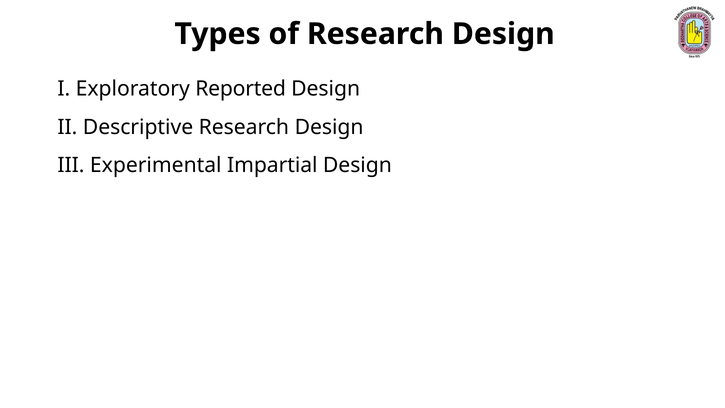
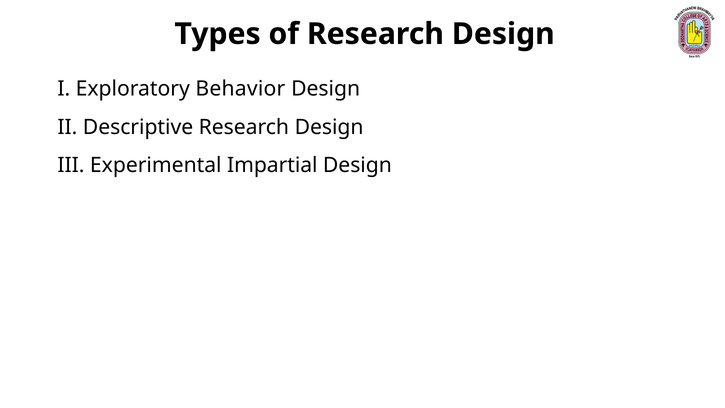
Reported: Reported -> Behavior (240, 89)
